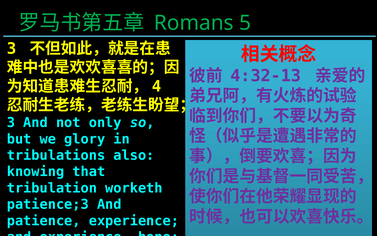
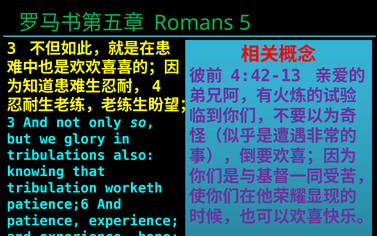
4:32-13: 4:32-13 -> 4:42-13 (266, 76)
patience;3: patience;3 -> patience;6 (48, 204)
